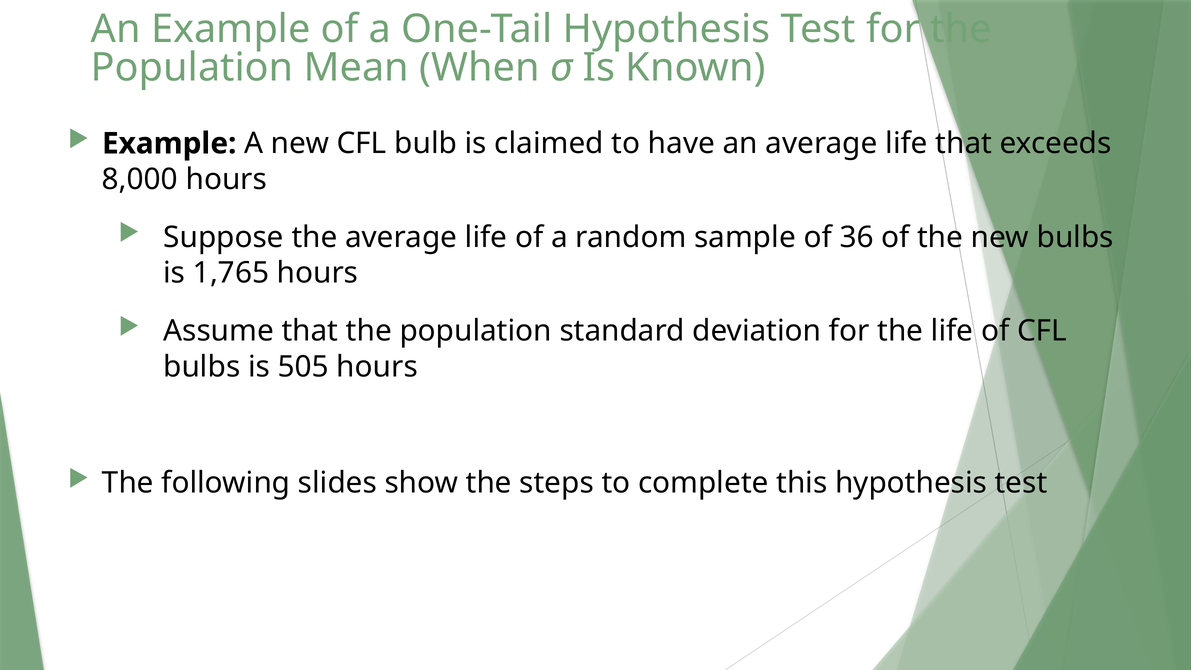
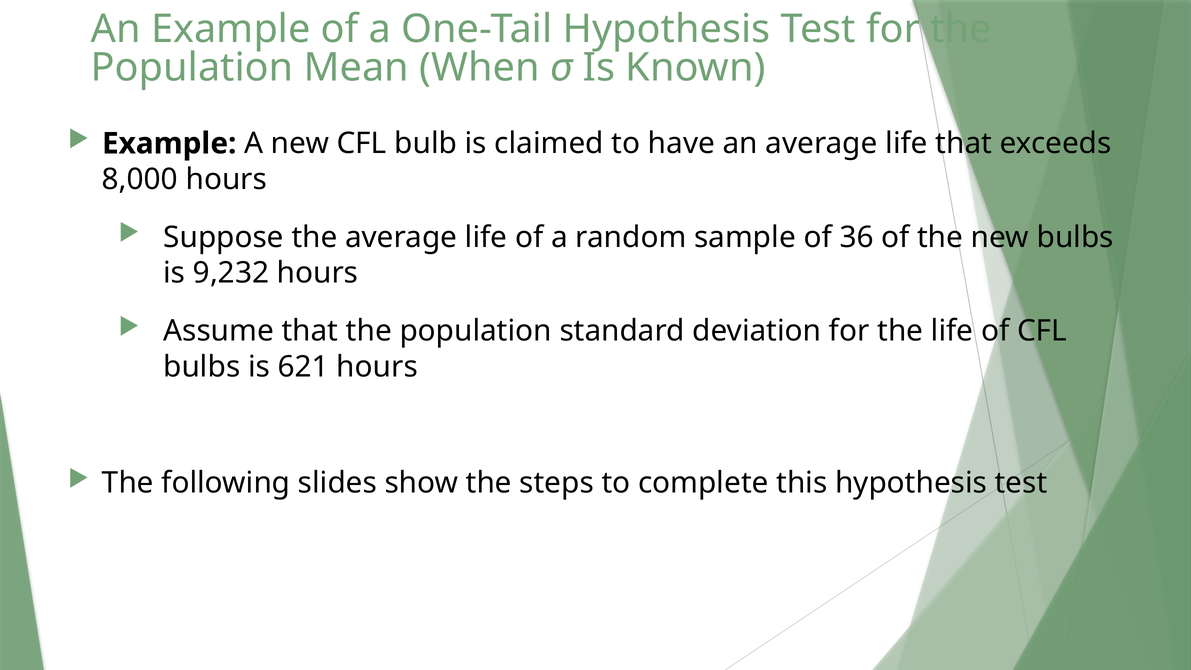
1,765: 1,765 -> 9,232 (231, 273)
505: 505 -> 621 (303, 367)
